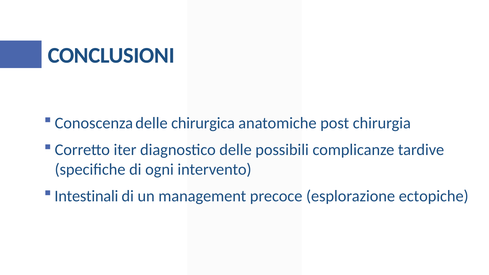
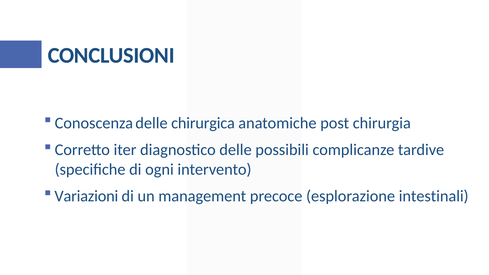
Intestinali: Intestinali -> Variazioni (86, 196)
ectopiche: ectopiche -> intestinali (434, 196)
